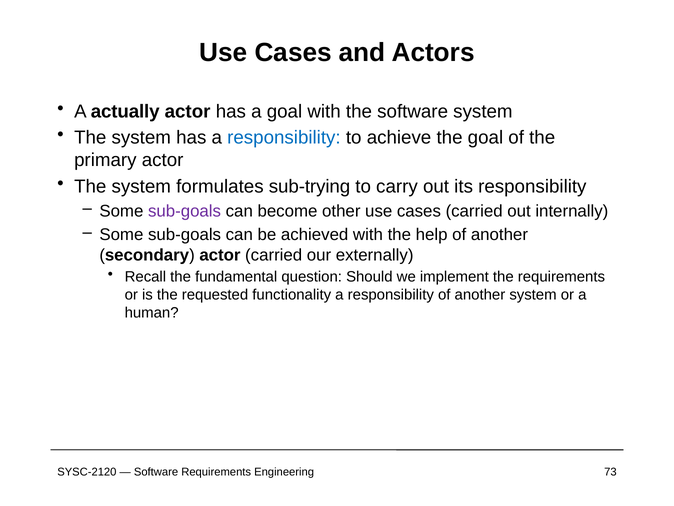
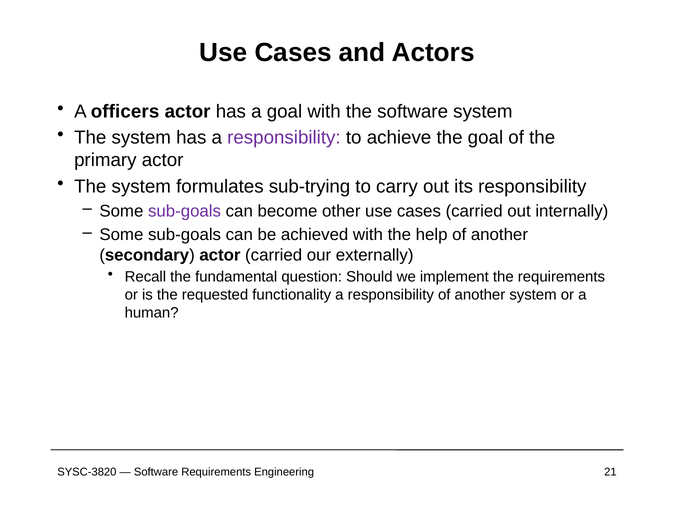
actually: actually -> officers (125, 111)
responsibility colour: blue -> purple (284, 138)
SYSC-2120: SYSC-2120 -> SYSC-3820 (87, 471)
73: 73 -> 21 (610, 471)
